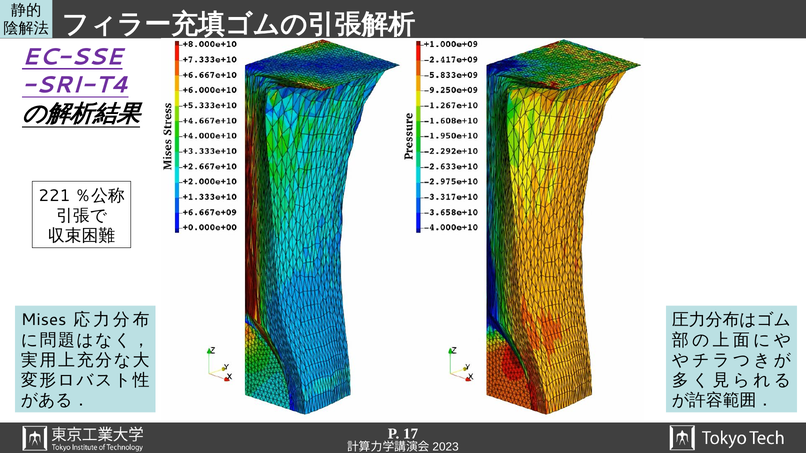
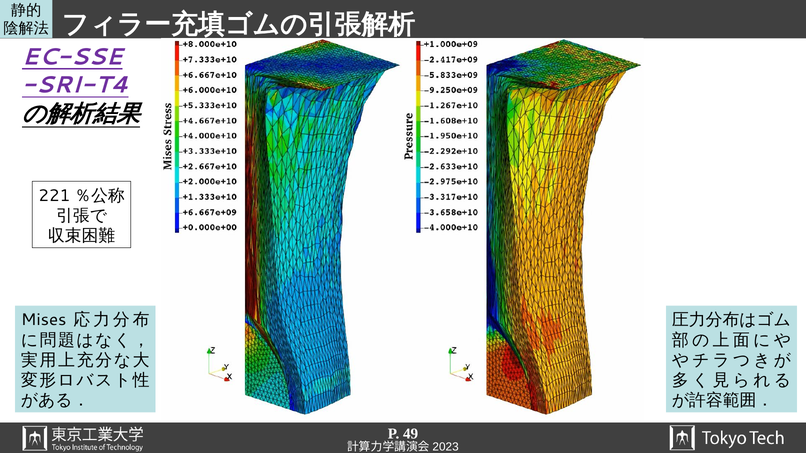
17: 17 -> 49 (411, 434)
